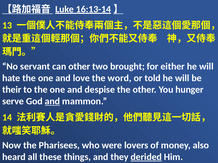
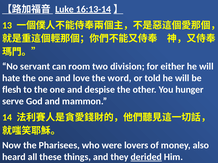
can other: other -> room (79, 67)
brought: brought -> division (127, 67)
their: their -> flesh (12, 90)
and underline: present -> none (52, 102)
